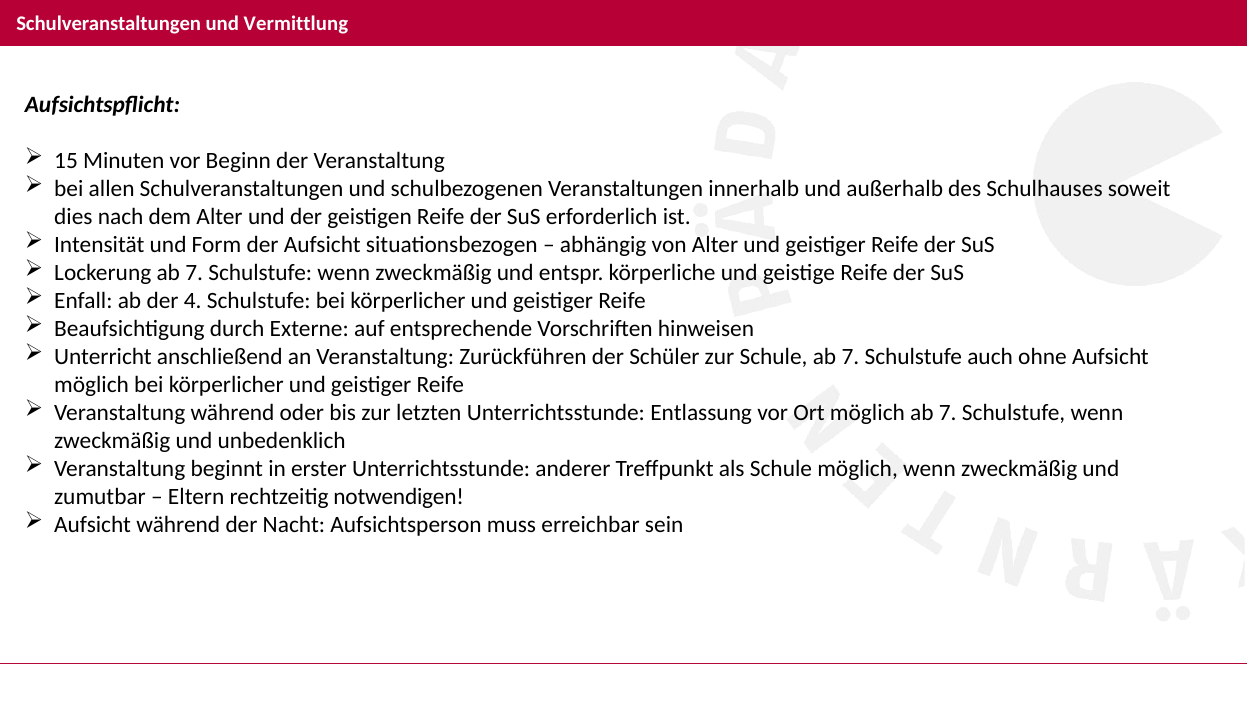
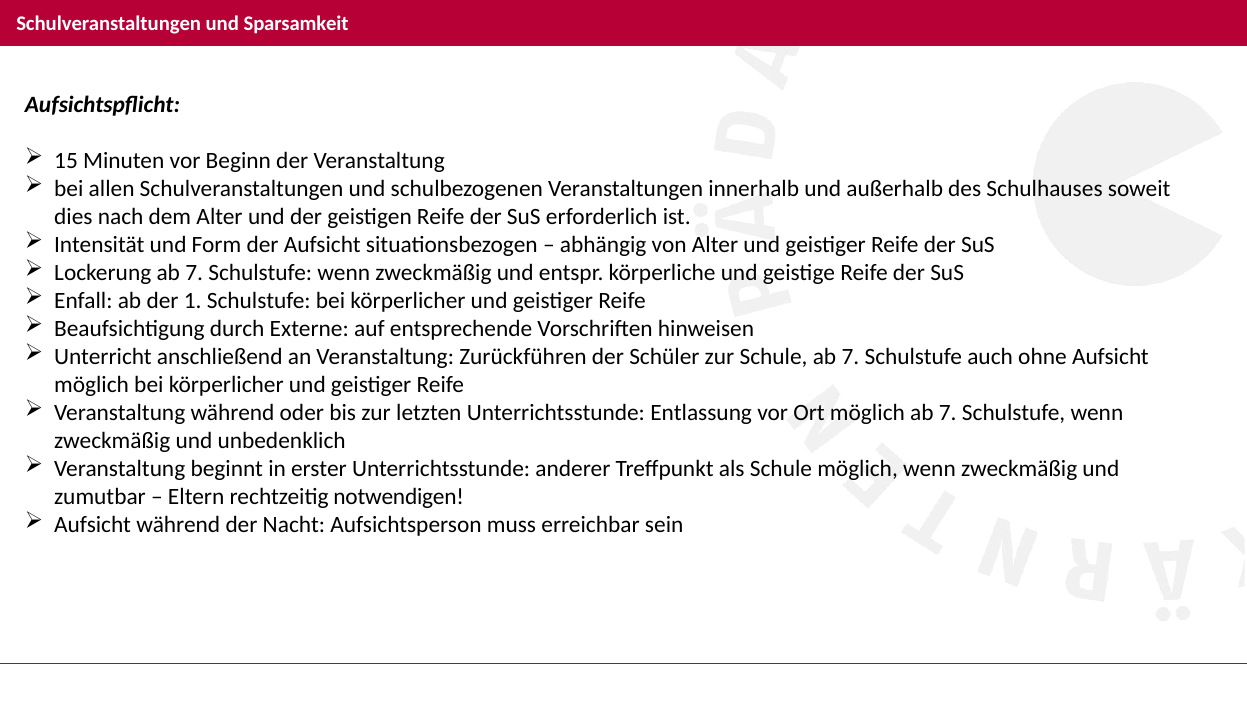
Vermittlung: Vermittlung -> Sparsamkeit (296, 24)
4: 4 -> 1 (193, 301)
